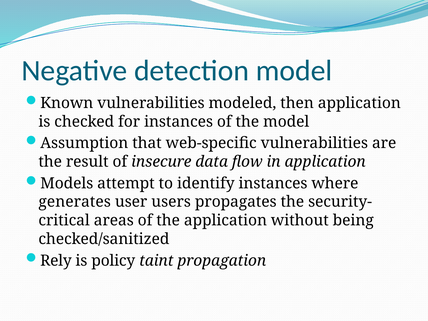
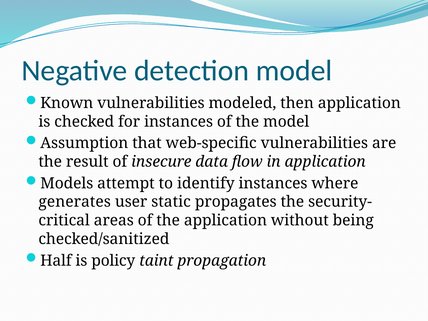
users: users -> static (171, 202)
Rely: Rely -> Half (56, 261)
